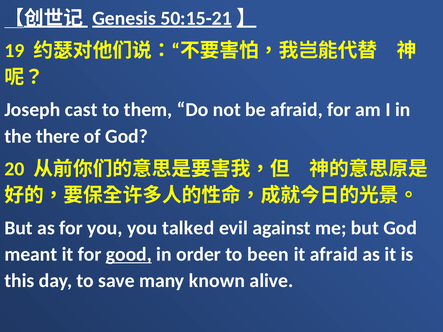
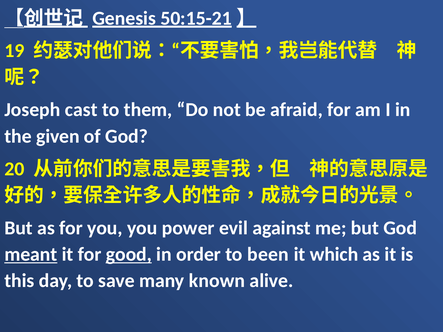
there: there -> given (58, 136)
talked: talked -> power (188, 228)
meant underline: none -> present (31, 255)
it afraid: afraid -> which (334, 255)
